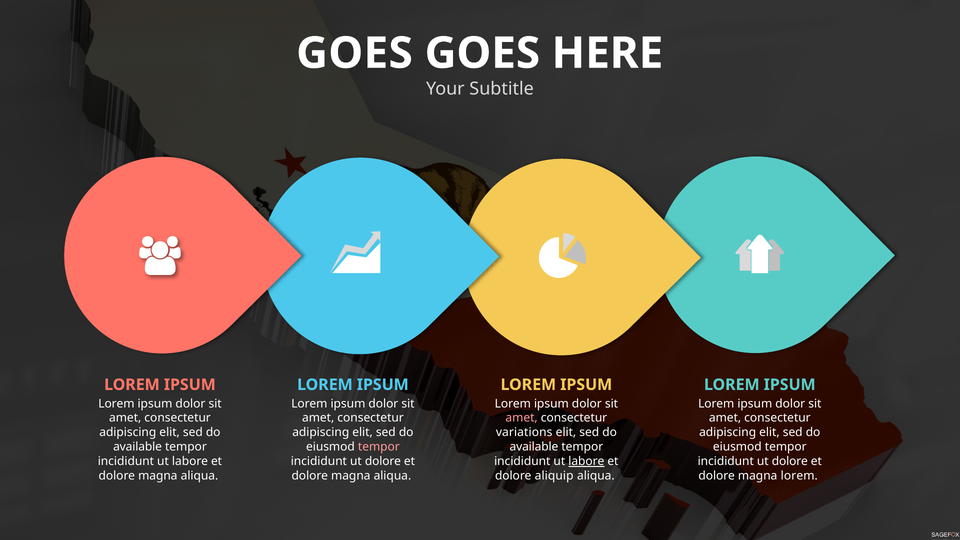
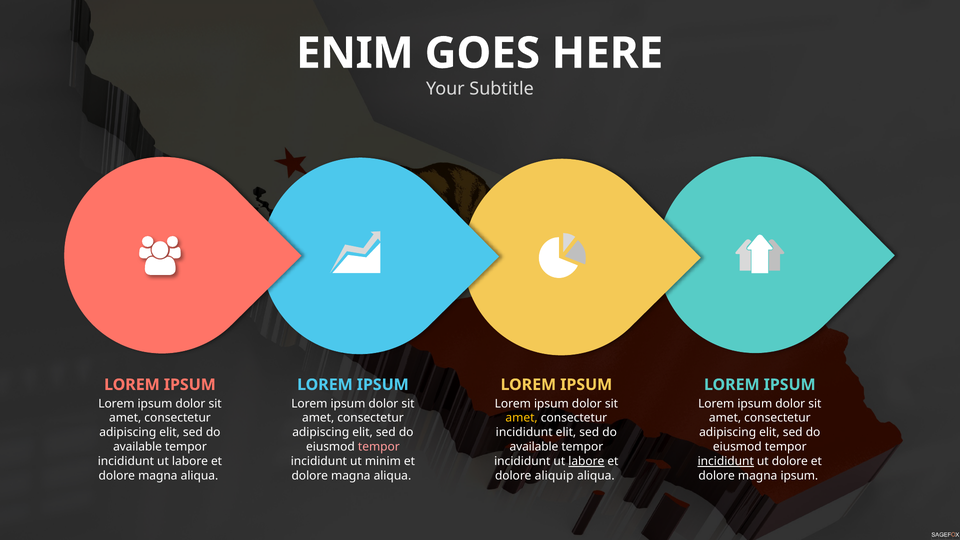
GOES: GOES -> ENIM (355, 53)
amet colour: pink -> yellow (522, 418)
variations: variations -> incididunt (524, 432)
dolore: dolore -> minim (383, 461)
incididunt underline: none -> present (726, 461)
magna lorem: lorem -> ipsum (799, 476)
